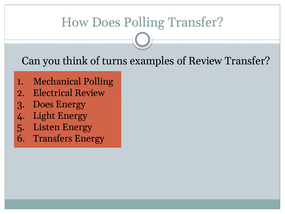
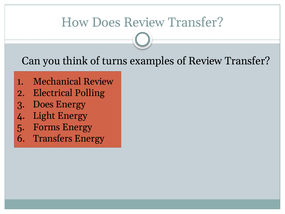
Does Polling: Polling -> Review (144, 22)
Mechanical Polling: Polling -> Review (99, 81)
Electrical Review: Review -> Polling (90, 93)
Listen: Listen -> Forms (47, 127)
